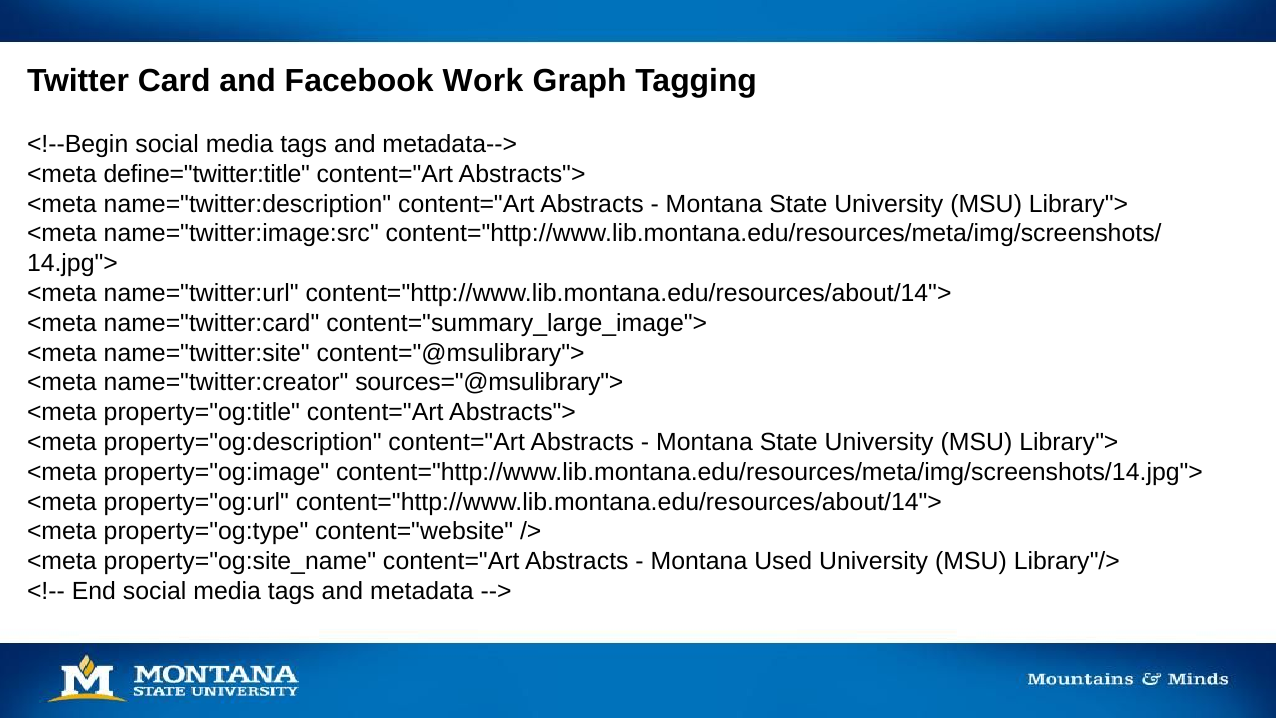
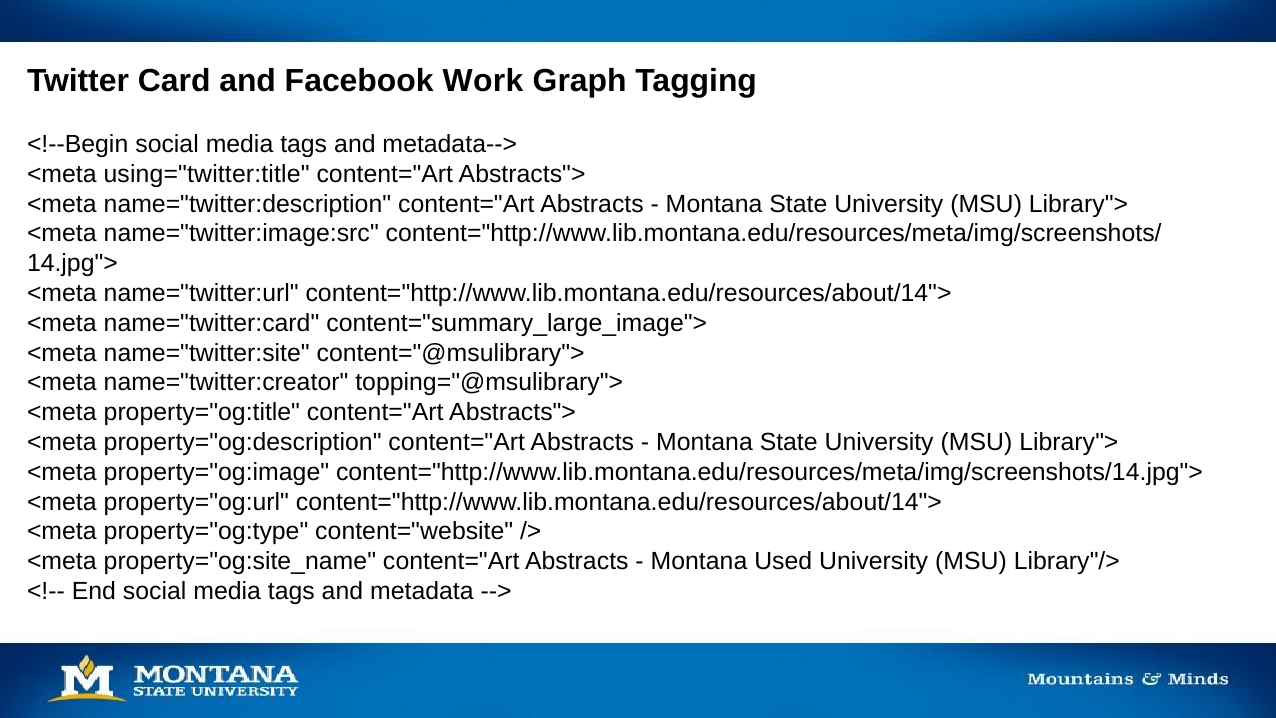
define="twitter:title: define="twitter:title -> using="twitter:title (207, 174)
sources="@msulibrary">: sources="@msulibrary"> -> topping="@msulibrary"> (489, 383)
